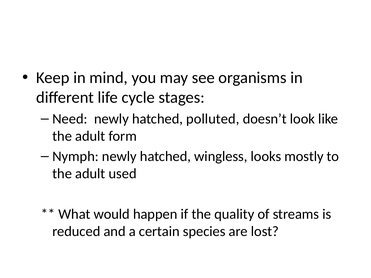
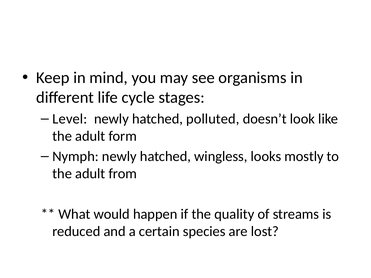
Need: Need -> Level (70, 119)
used: used -> from (123, 174)
